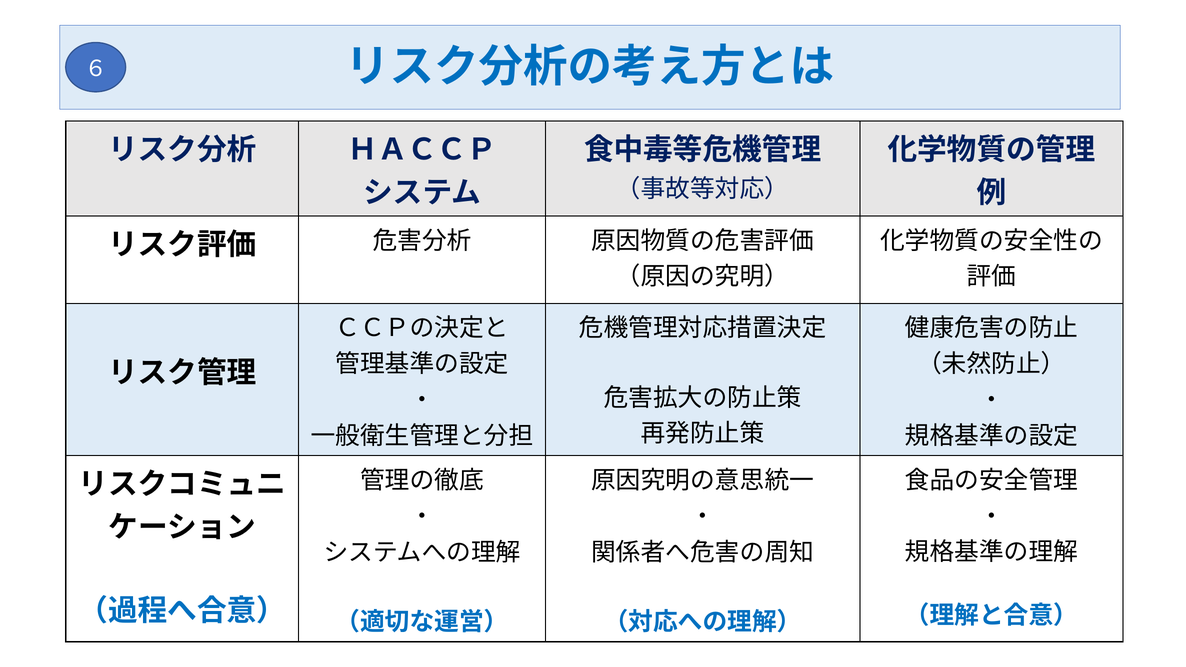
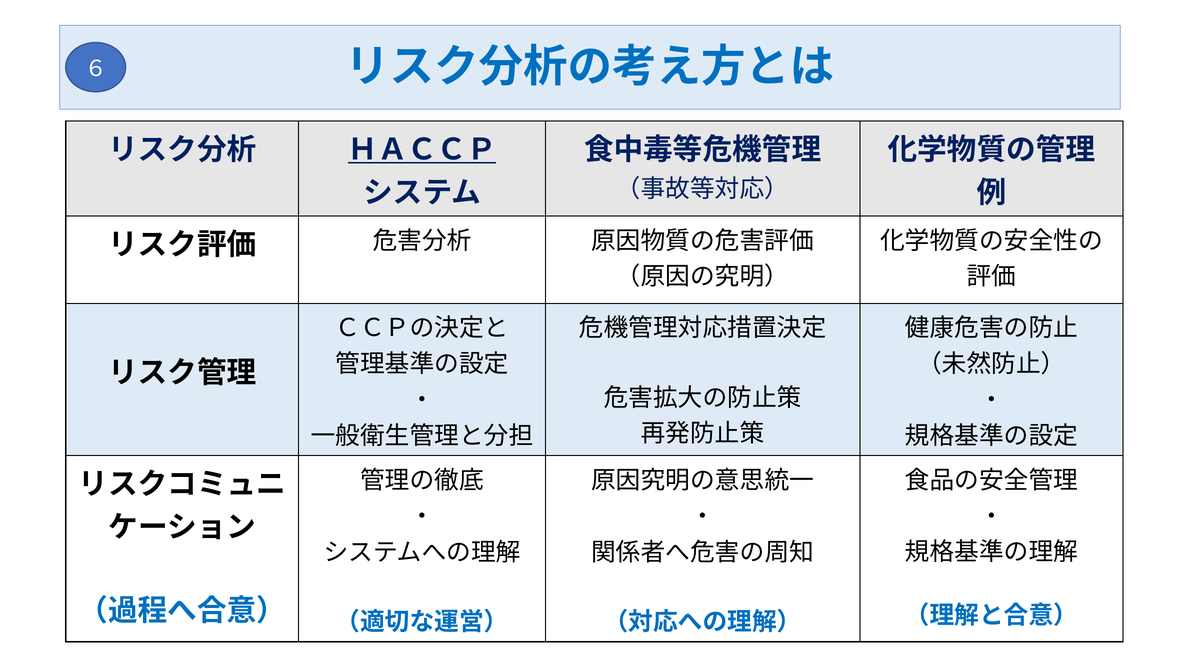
ＨＡＣＣＰ underline: none -> present (422, 150)
